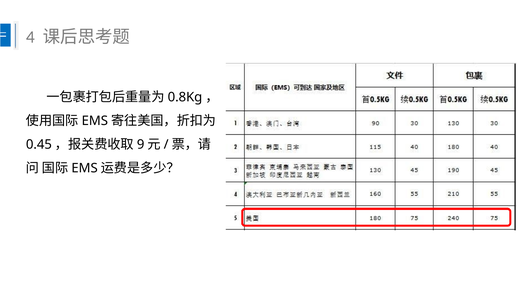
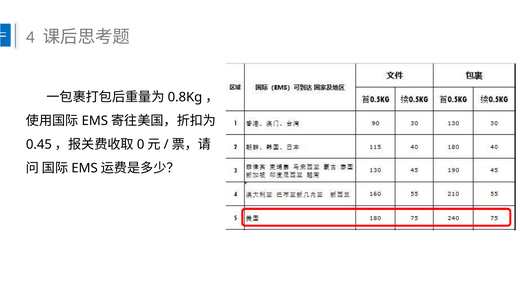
9: 9 -> 0 (141, 144)
